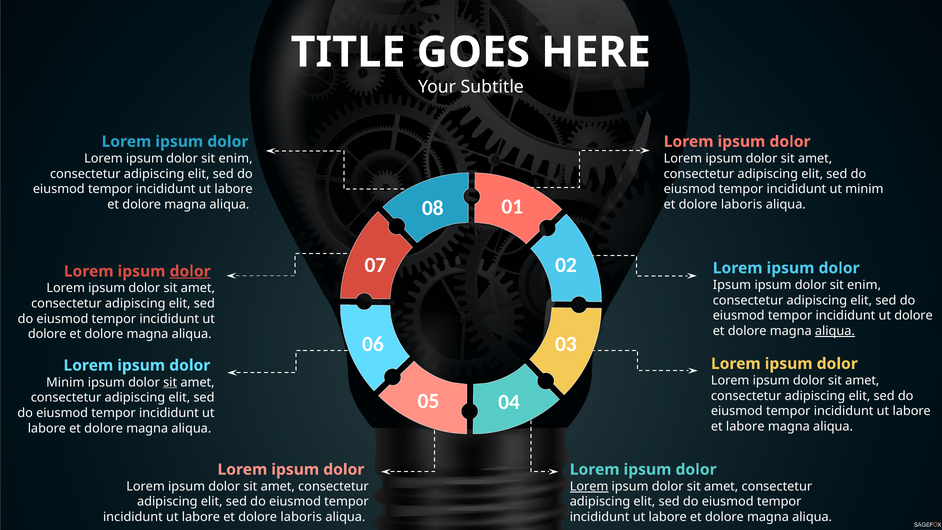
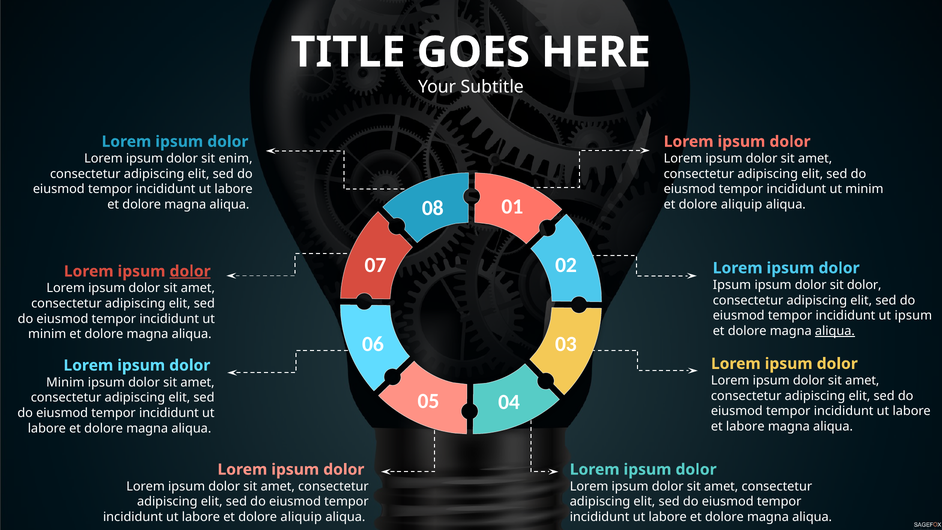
laboris: laboris -> aliquip (742, 204)
enim: enim -> dolor (864, 285)
dolore: dolore -> ipsum (913, 316)
dolore: dolore -> minim (47, 334)
sit underline: present -> none (170, 382)
Lorem underline: present -> none (589, 486)
labore et dolore laboris: laboris -> aliquip (301, 517)
